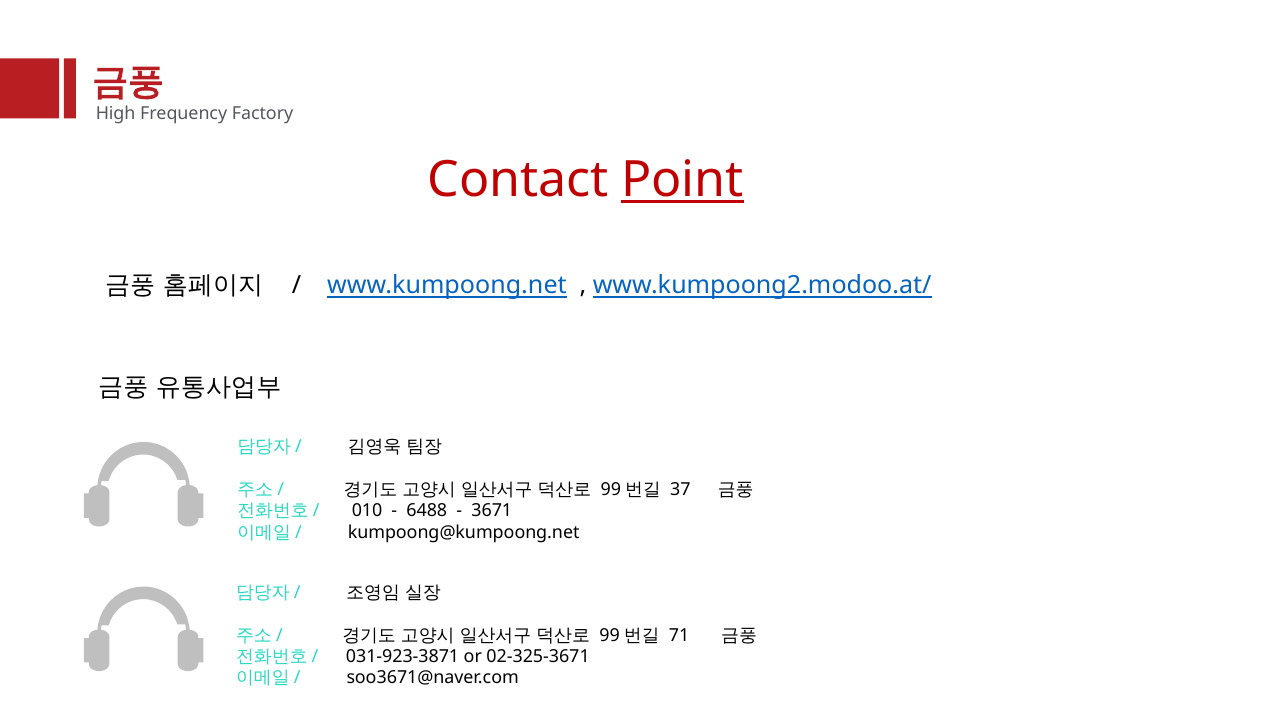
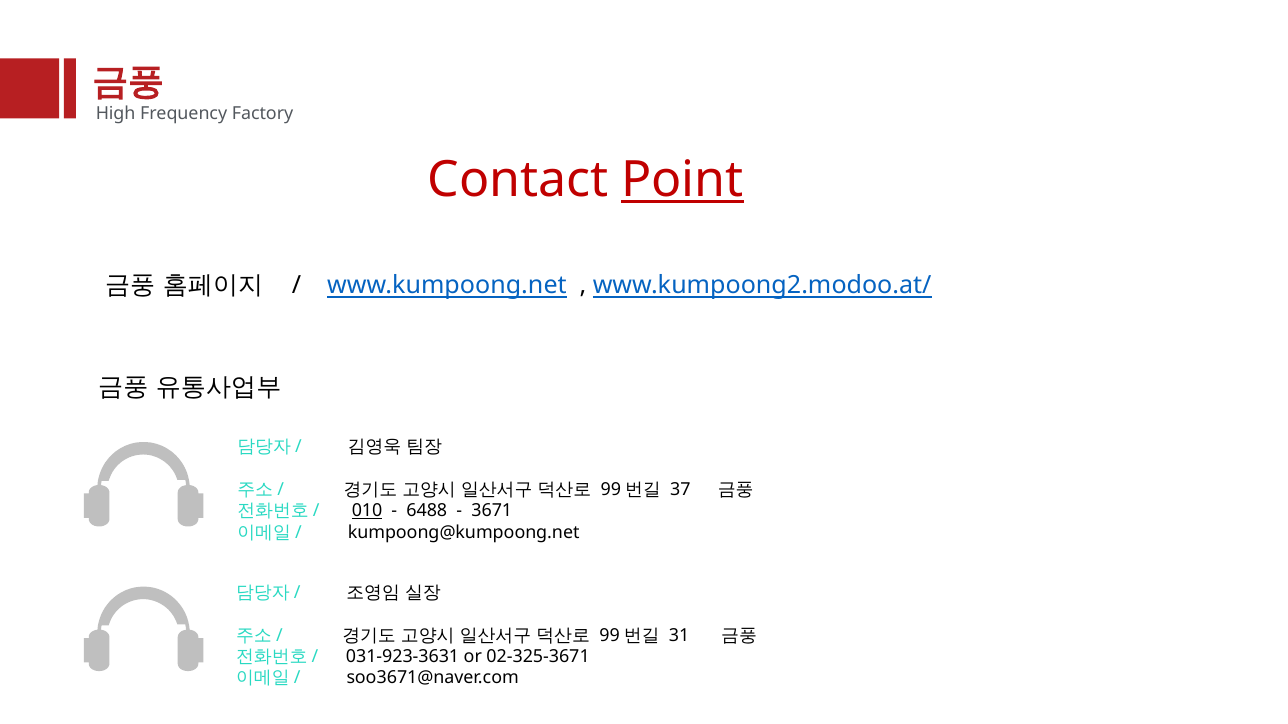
010 underline: none -> present (367, 511)
71: 71 -> 31 (679, 636)
031-923-3871: 031-923-3871 -> 031-923-3631 (403, 657)
